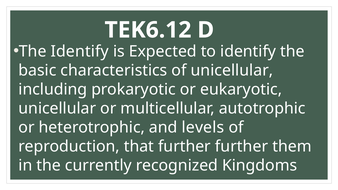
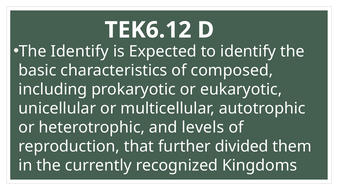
of unicellular: unicellular -> composed (232, 70)
further further: further -> divided (242, 146)
